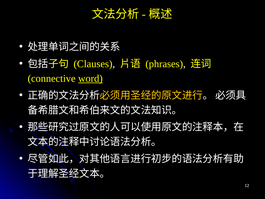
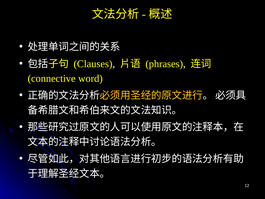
word underline: present -> none (90, 78)
